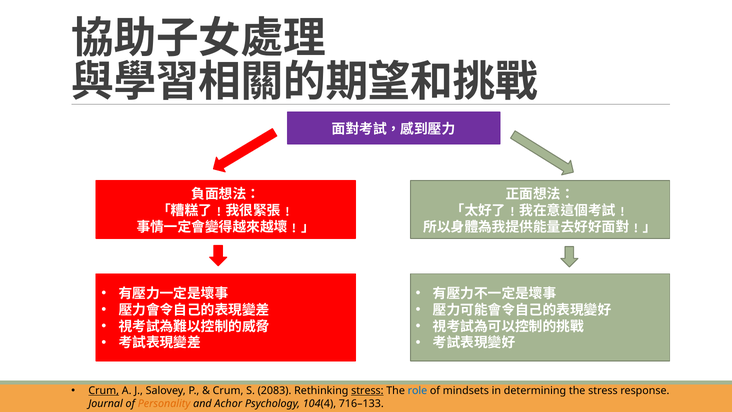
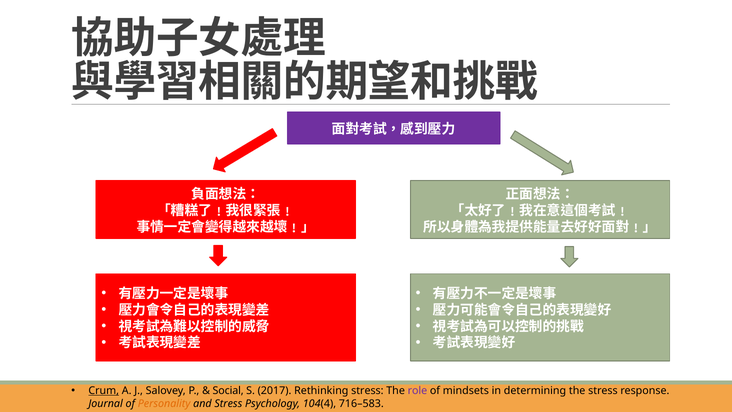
Crum: Crum -> Social (228, 390)
2083: 2083 -> 2017 (275, 390)
stress underline: present -> none (367, 390)
role colour: blue -> purple (417, 390)
and Achor: Achor -> Stress (228, 403)
716–133: 716–133 -> 716–583 (361, 403)
